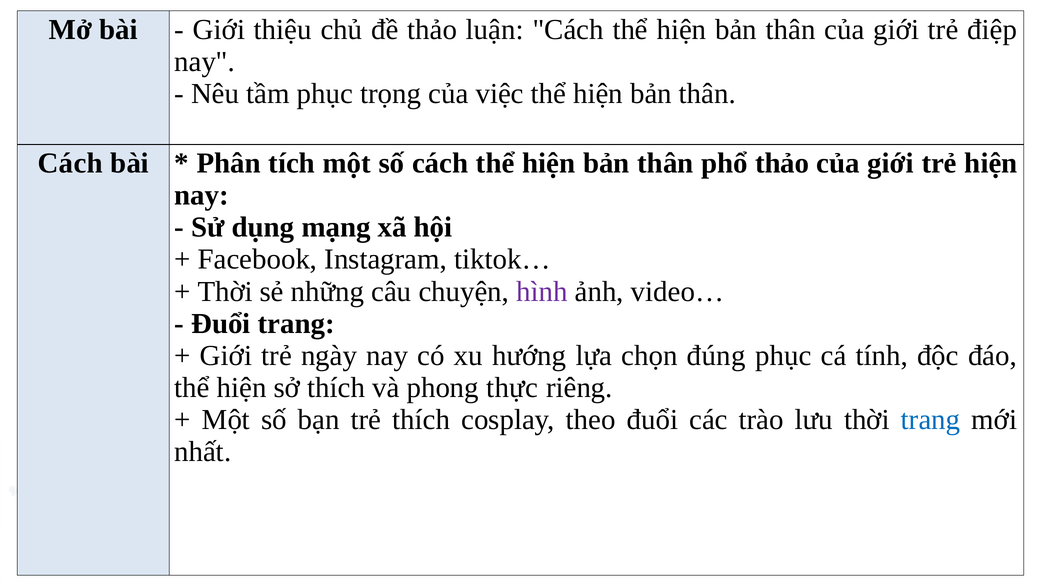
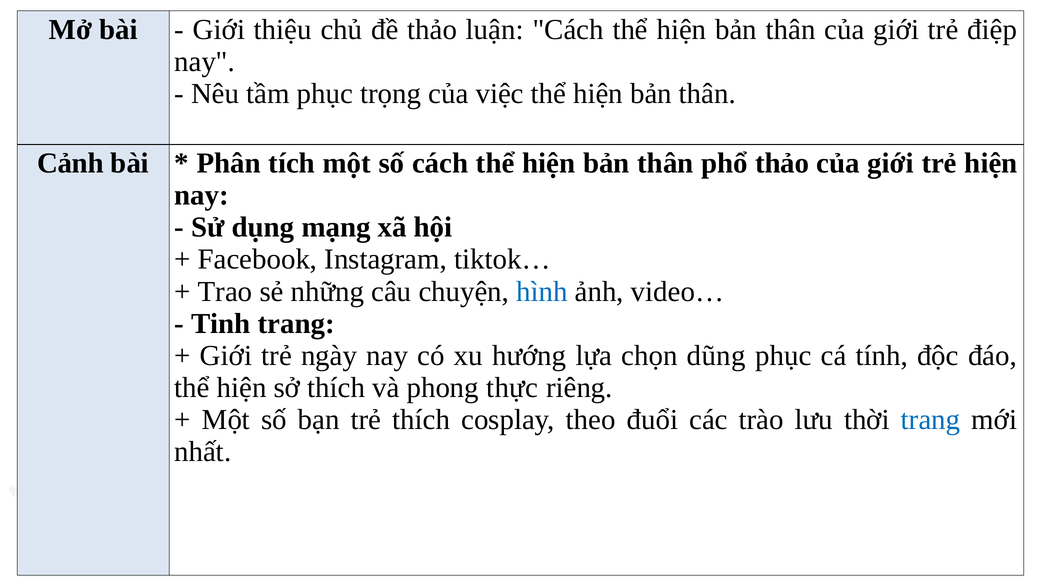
Cách: Cách -> Cảnh (71, 163)
Thời: Thời -> Trao (225, 291)
hình colour: purple -> blue (542, 291)
Đuổi: Đuổi -> Tinh (221, 323)
đúng: đúng -> dũng (716, 355)
